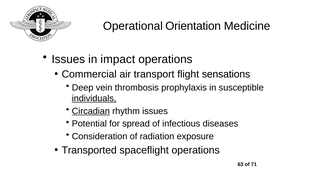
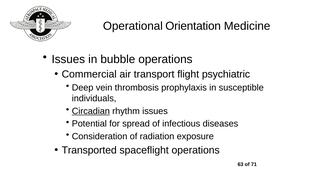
impact: impact -> bubble (118, 59)
sensations: sensations -> psychiatric (226, 74)
individuals underline: present -> none (94, 98)
